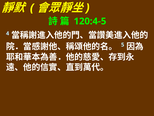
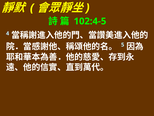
120:4-5: 120:4-5 -> 102:4-5 (90, 21)
